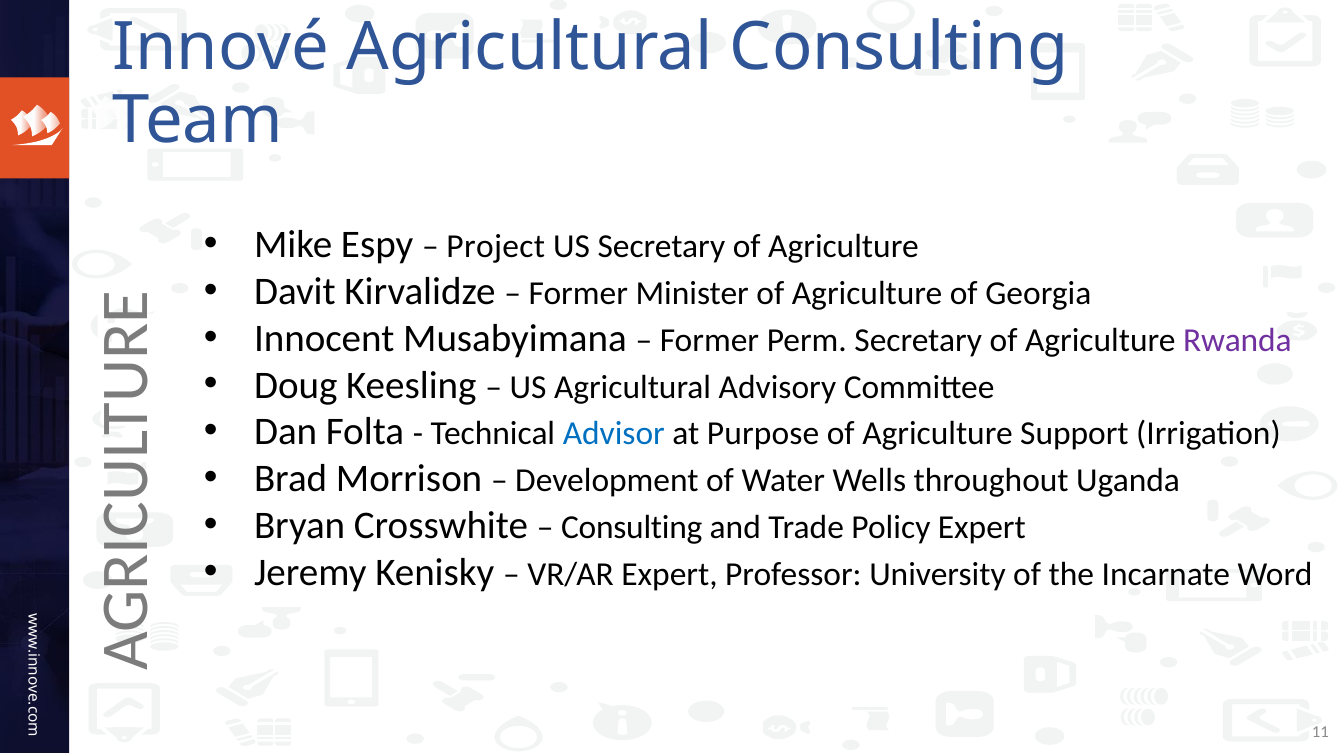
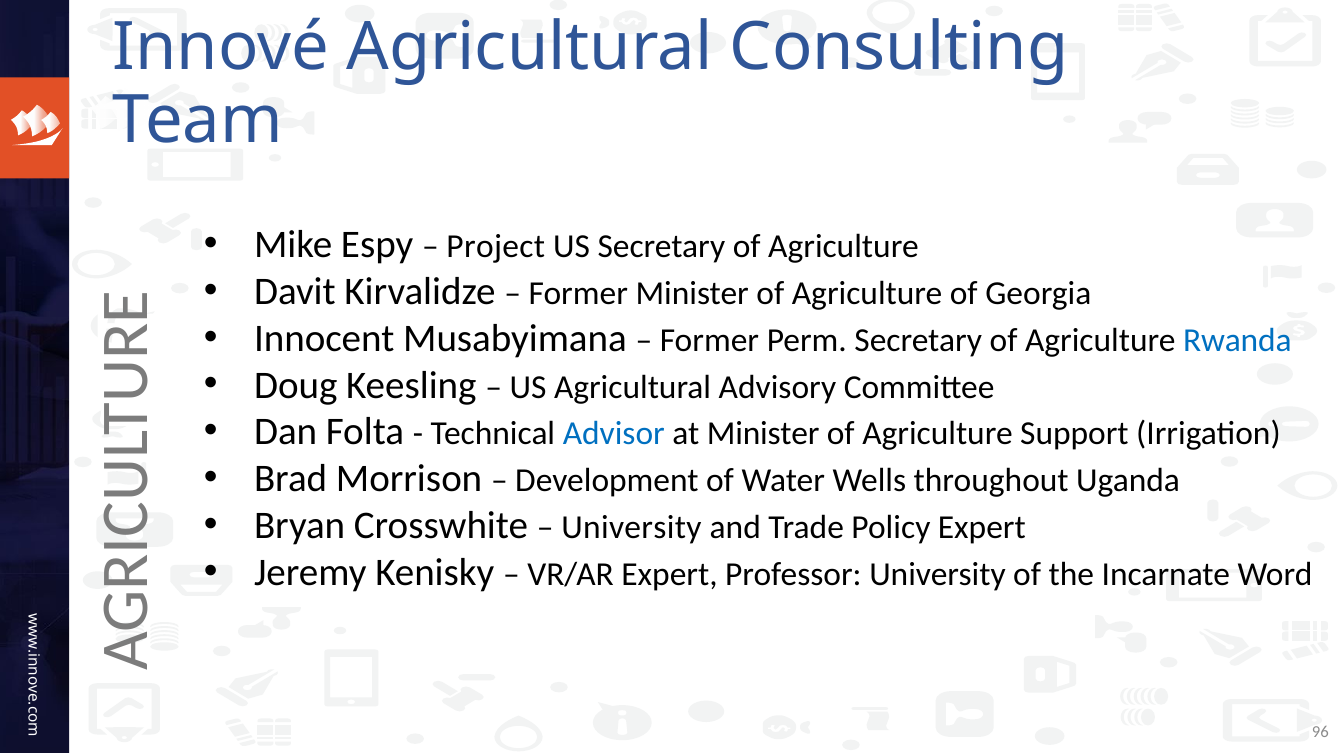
Rwanda colour: purple -> blue (1237, 340)
at Purpose: Purpose -> Minister (763, 434)
Consulting: Consulting -> University (631, 528)
11: 11 -> 96 (1320, 732)
